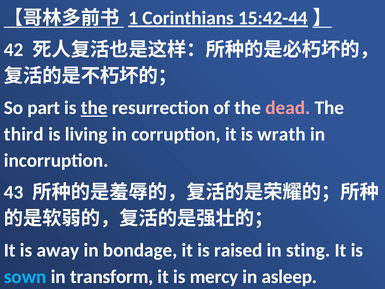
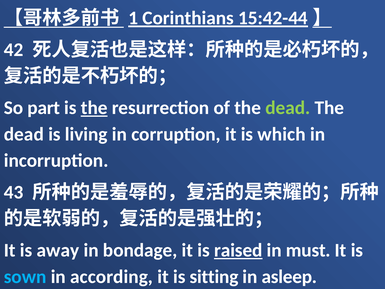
dead colour: pink -> light green (288, 108)
third: third -> dead (24, 134)
wrath: wrath -> which (282, 134)
raised underline: none -> present (238, 250)
sting: sting -> must (308, 250)
transform: transform -> according (112, 276)
mercy: mercy -> sitting (214, 276)
